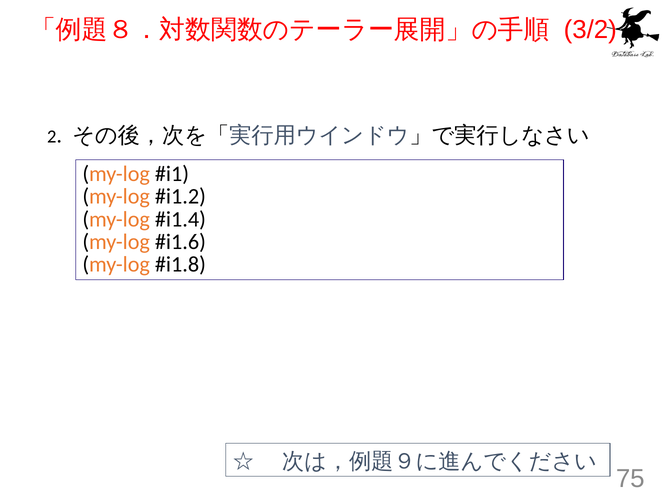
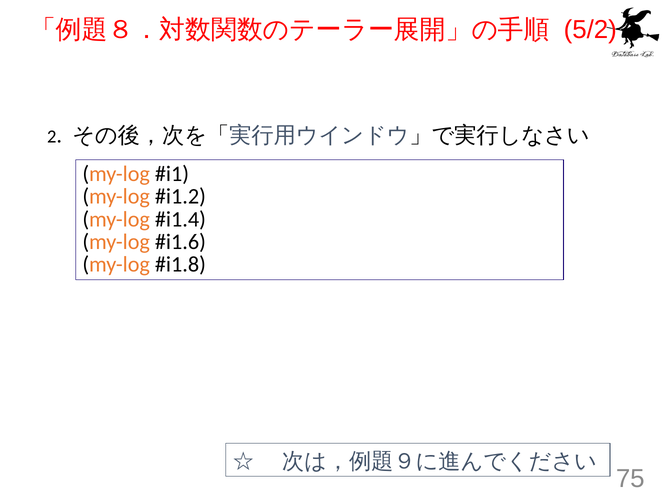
3/2: 3/2 -> 5/2 (590, 30)
